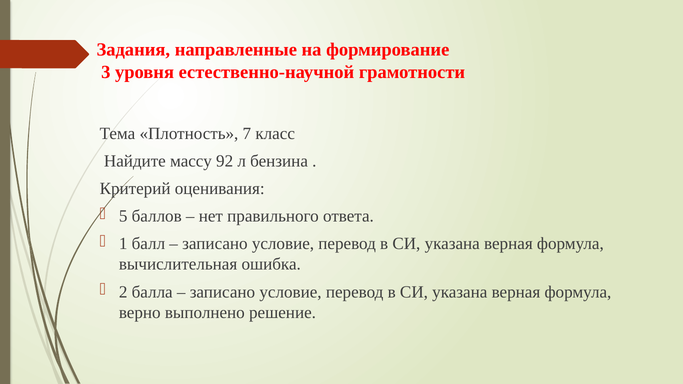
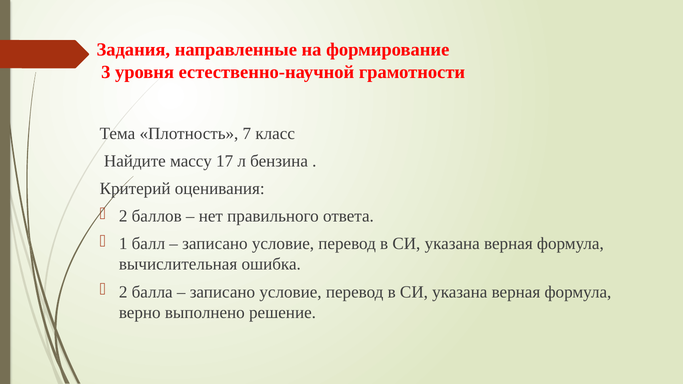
92: 92 -> 17 (225, 161)
5: 5 -> 2 (123, 216)
